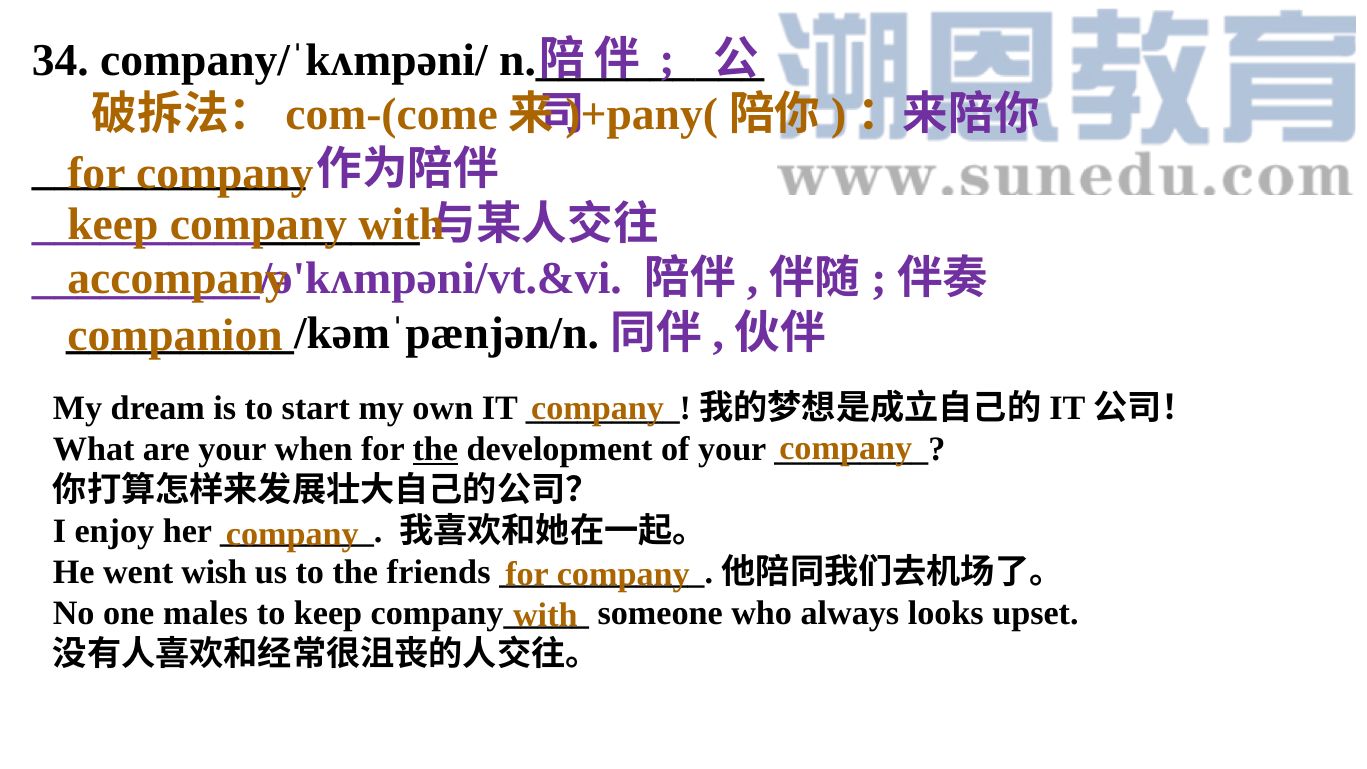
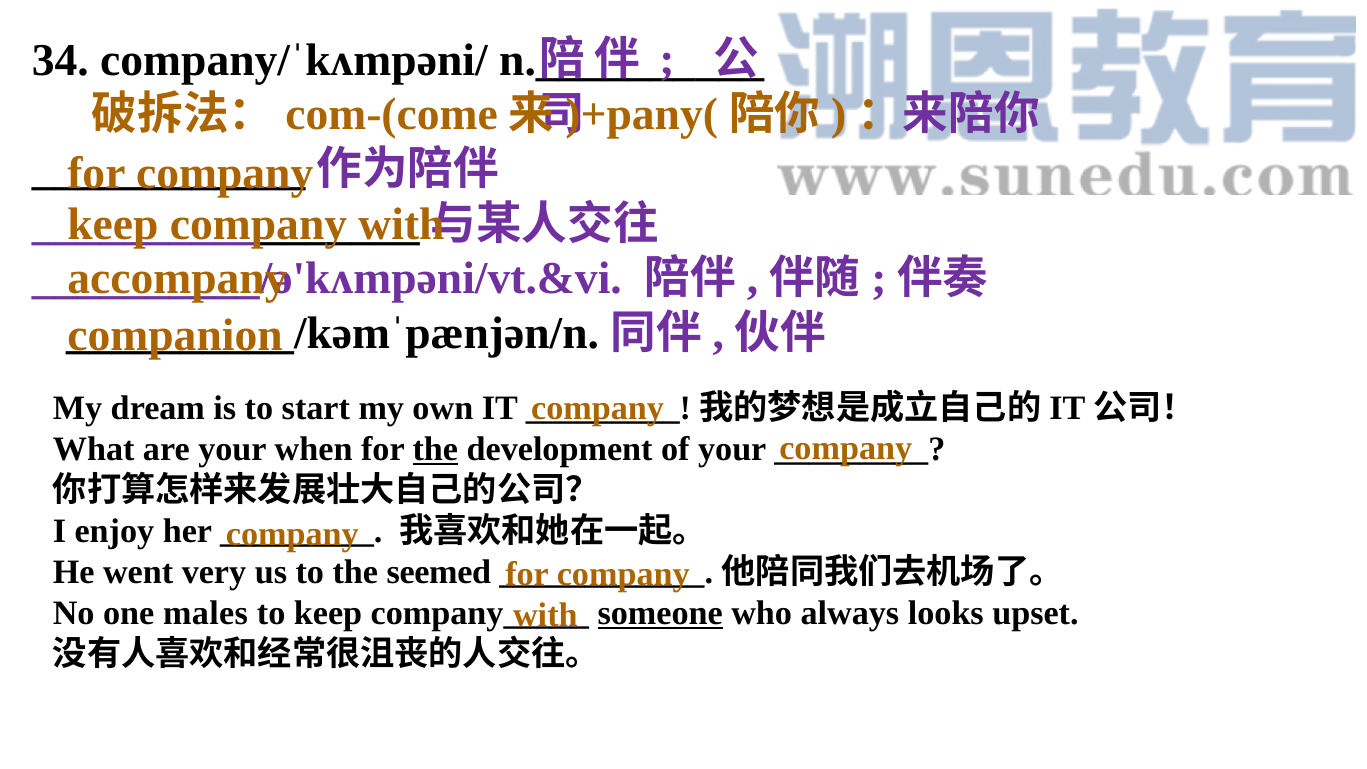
wish: wish -> very (214, 572)
friends: friends -> seemed (439, 572)
someone underline: none -> present (660, 614)
